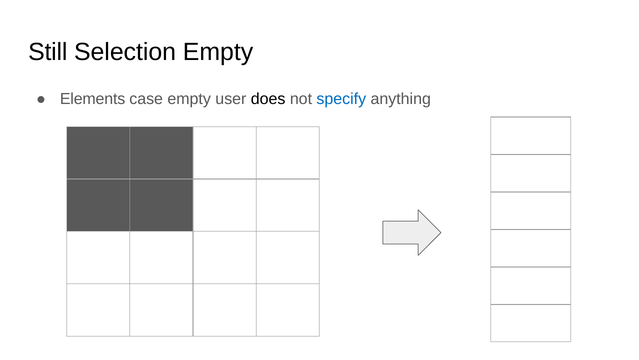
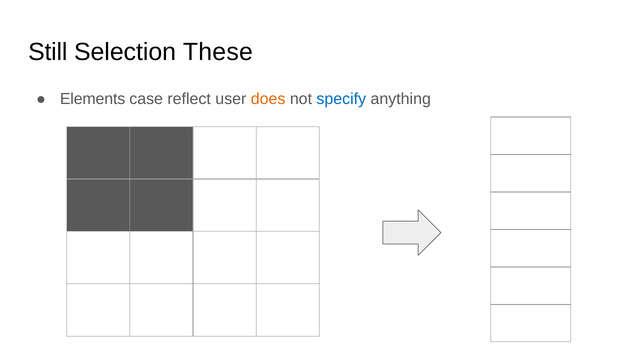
Selection Empty: Empty -> These (218, 52)
case empty: empty -> reflect (189, 99)
does colour: black -> orange (268, 99)
